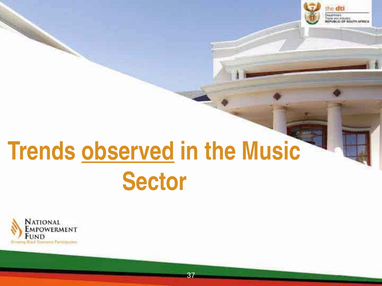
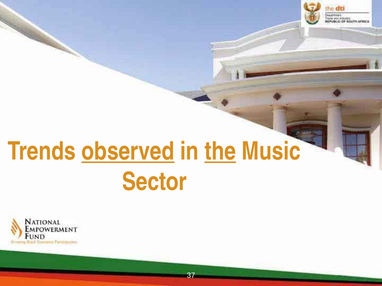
the underline: none -> present (220, 152)
